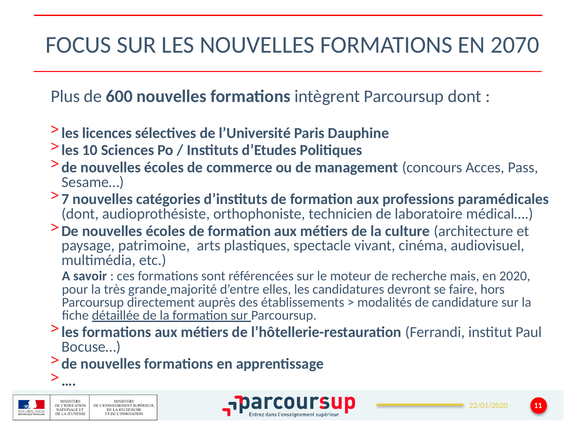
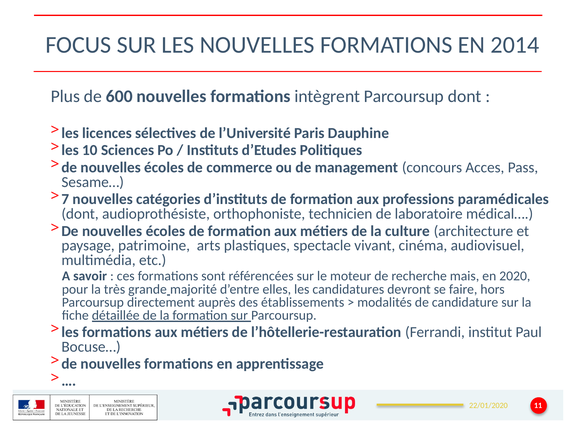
2070: 2070 -> 2014 (515, 45)
